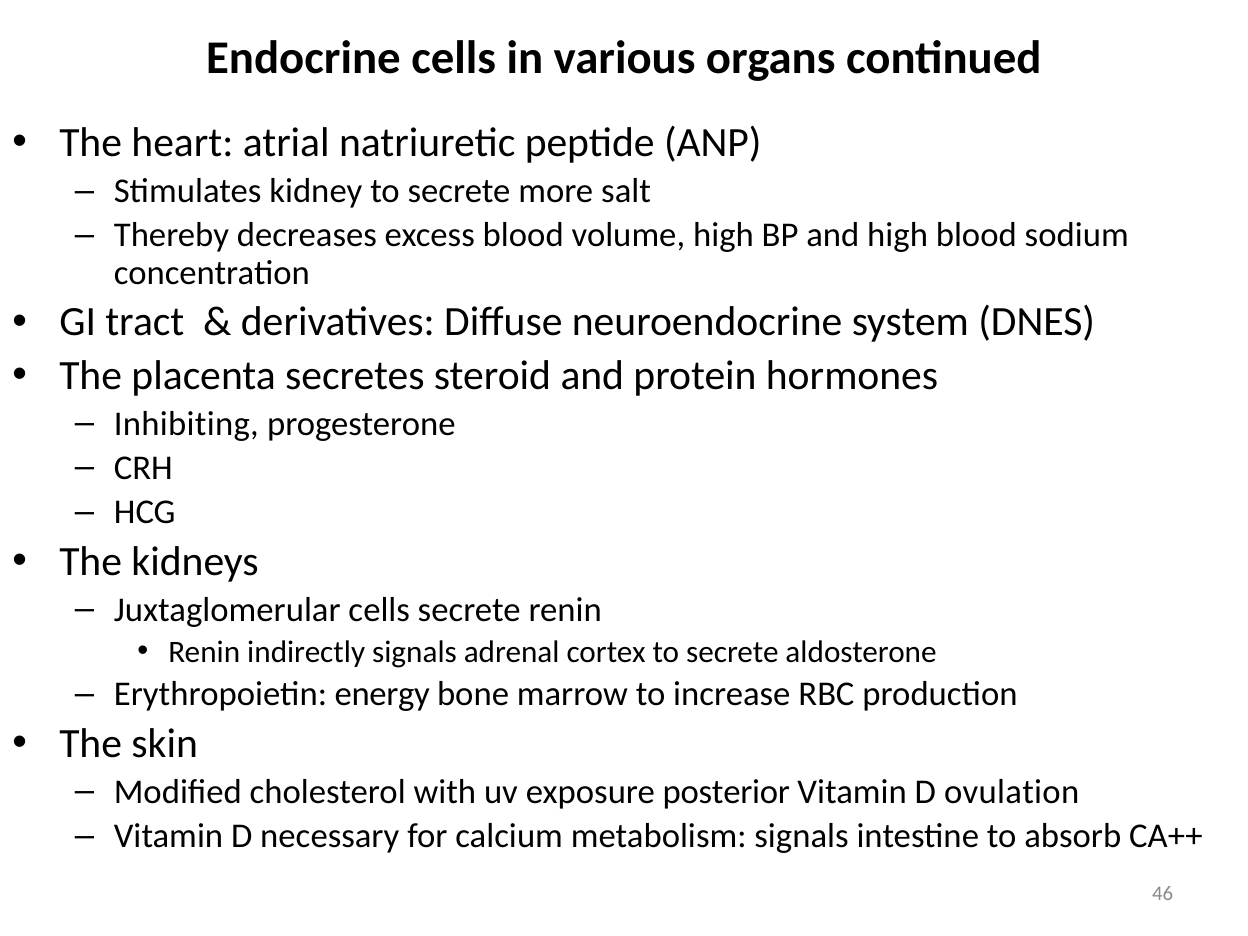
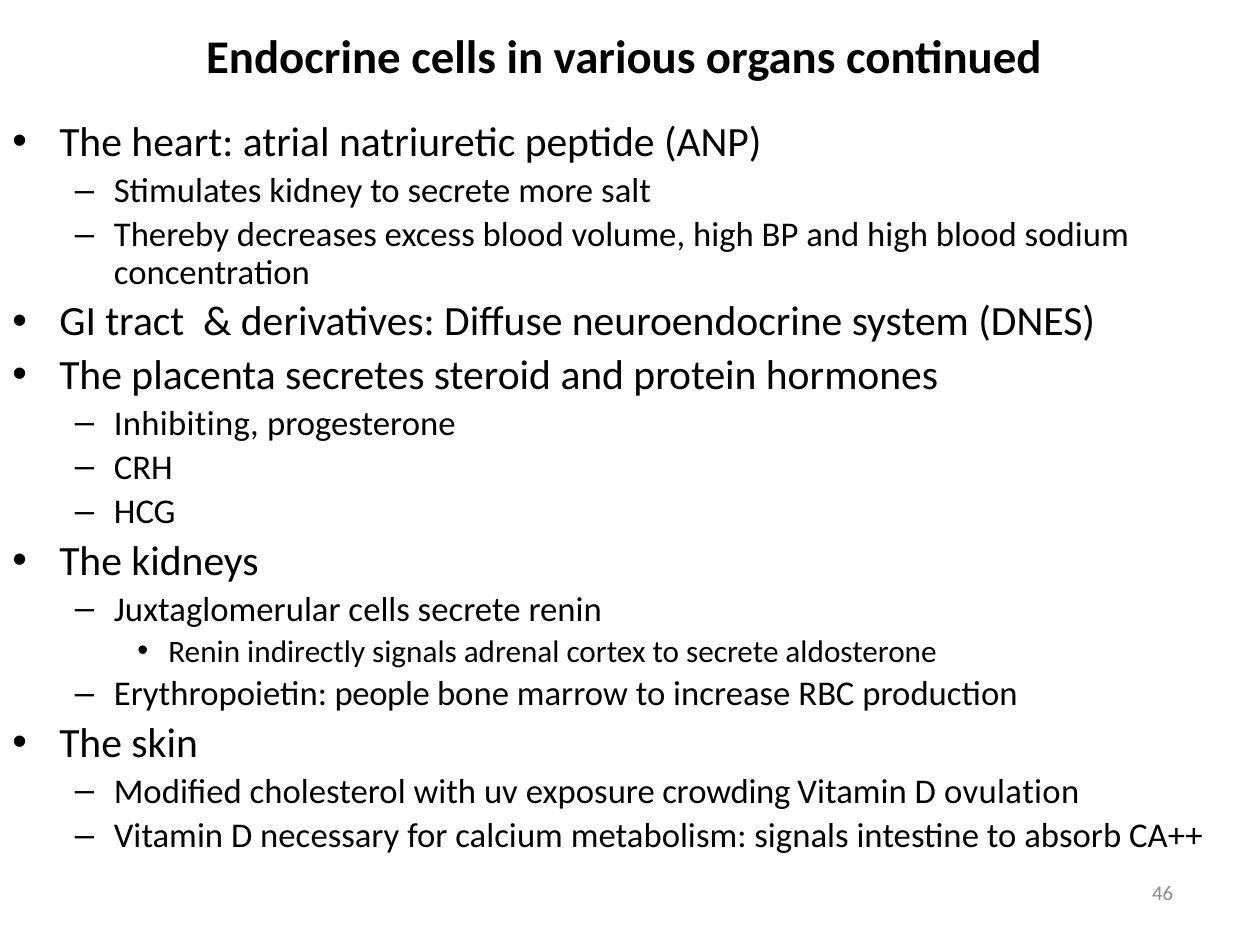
energy: energy -> people (382, 694)
posterior: posterior -> crowding (726, 792)
